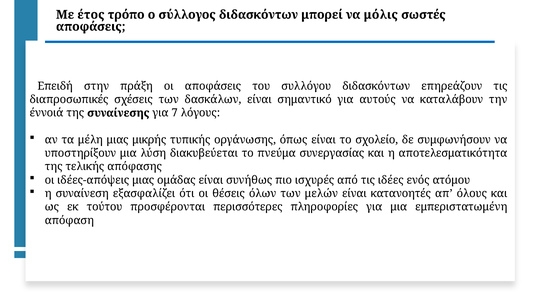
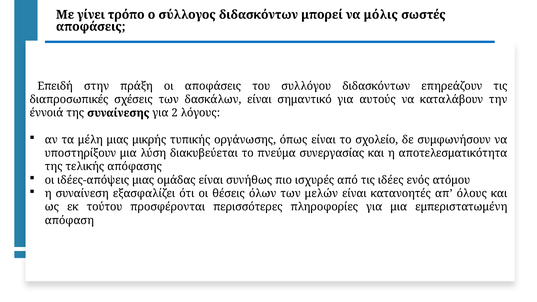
έτος: έτος -> γίνει (91, 15)
7: 7 -> 2 (175, 113)
